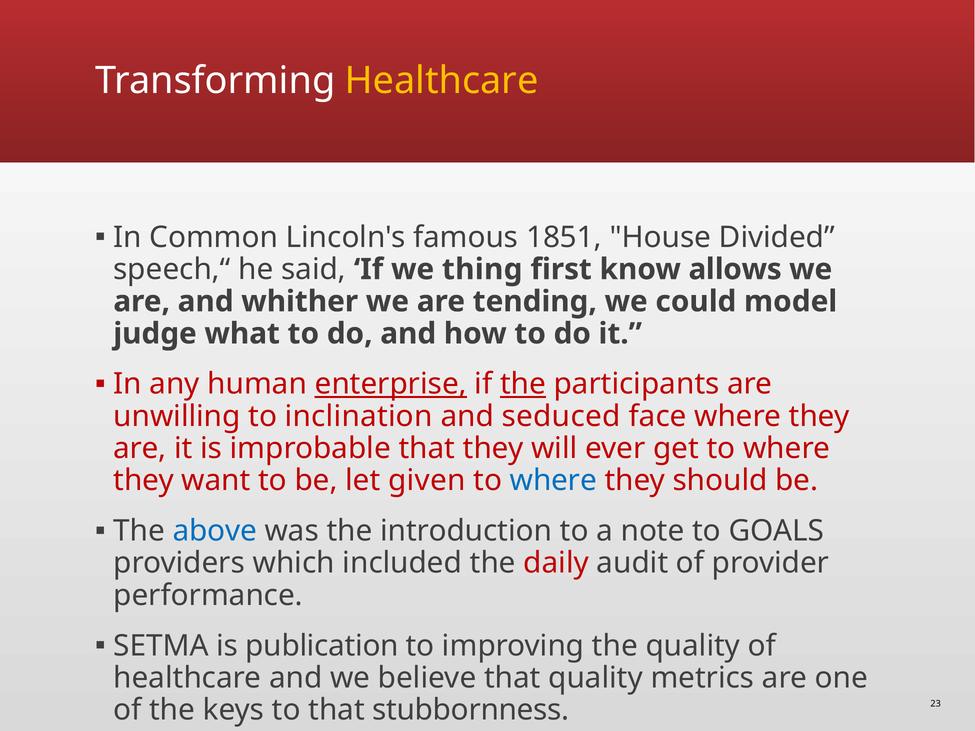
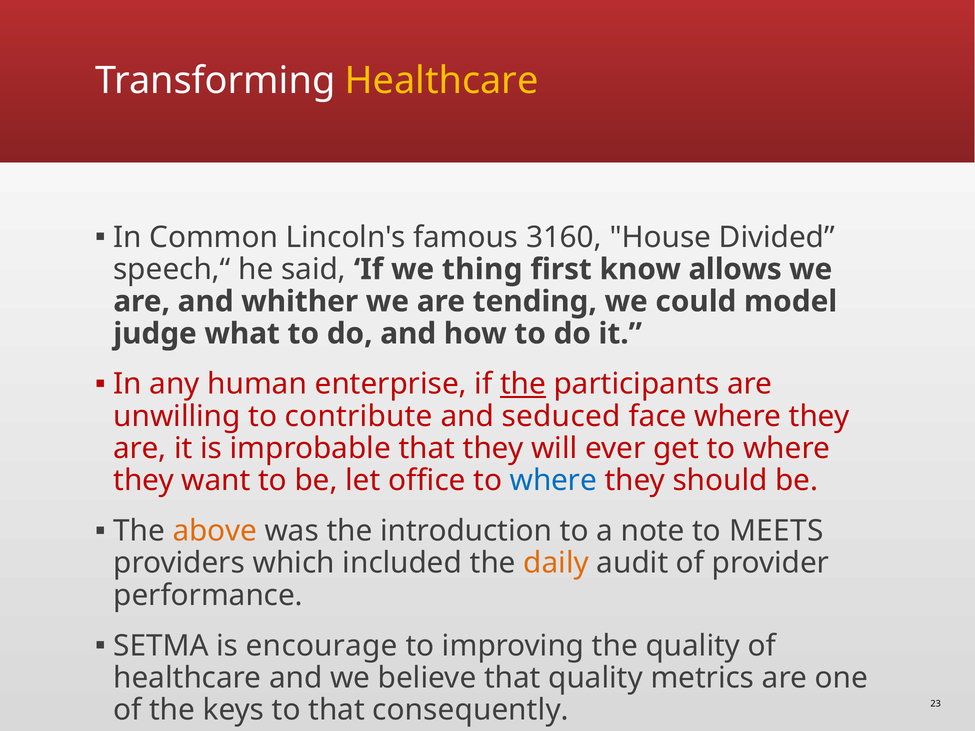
1851: 1851 -> 3160 (564, 237)
enterprise underline: present -> none (391, 384)
inclination: inclination -> contribute (359, 416)
given: given -> office (427, 481)
above colour: blue -> orange (215, 531)
GOALS: GOALS -> MEETS (776, 531)
daily colour: red -> orange (556, 563)
publication: publication -> encourage (322, 646)
stubbornness: stubbornness -> consequently (471, 710)
